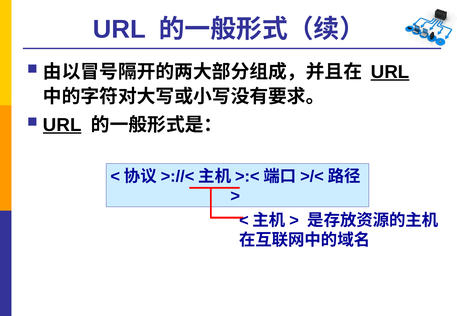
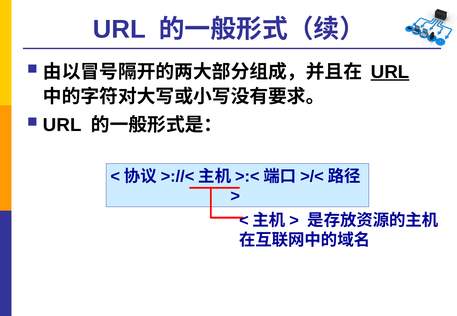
URL underline: present -> none (62, 125)
